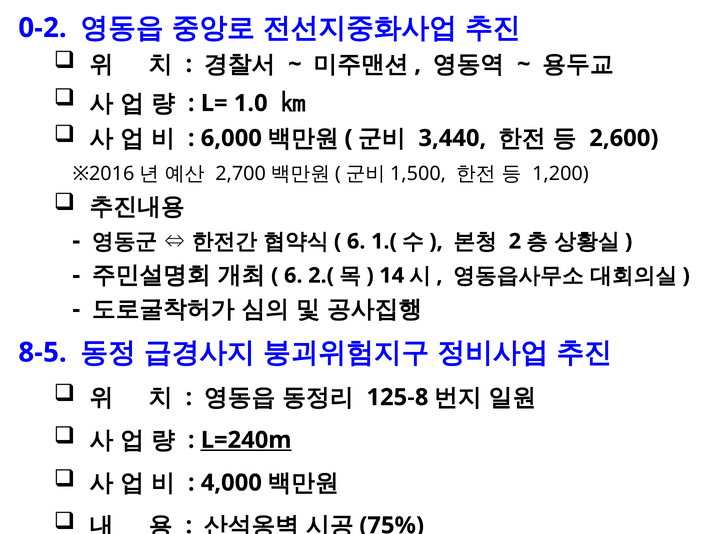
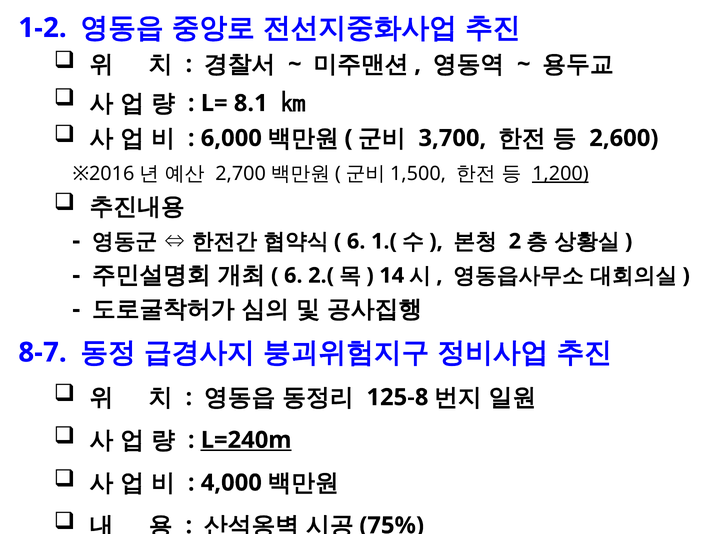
0-2: 0-2 -> 1-2 (42, 28)
1.0: 1.0 -> 8.1 (251, 103)
3,440: 3,440 -> 3,700 (452, 138)
1,200 underline: none -> present (560, 174)
8-5: 8-5 -> 8-7 (42, 353)
